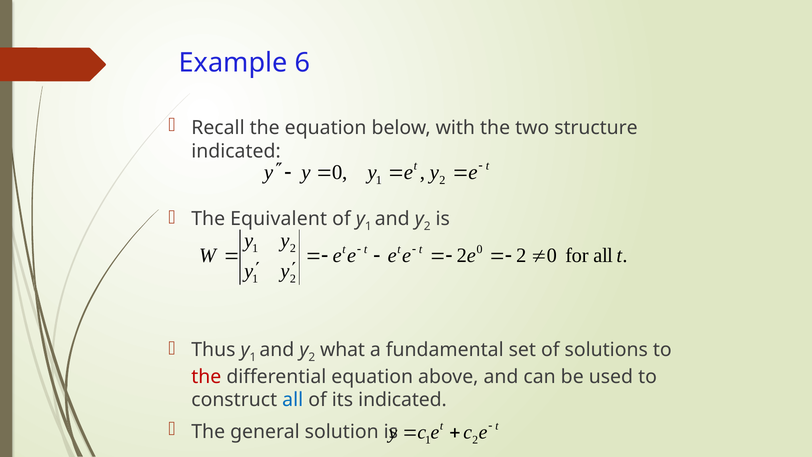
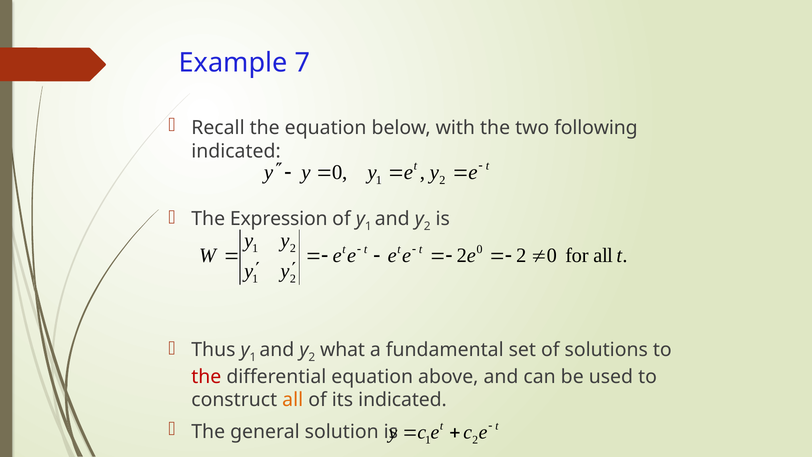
6: 6 -> 7 (302, 63)
structure: structure -> following (596, 128)
Equivalent: Equivalent -> Expression (279, 219)
all colour: blue -> orange (293, 400)
